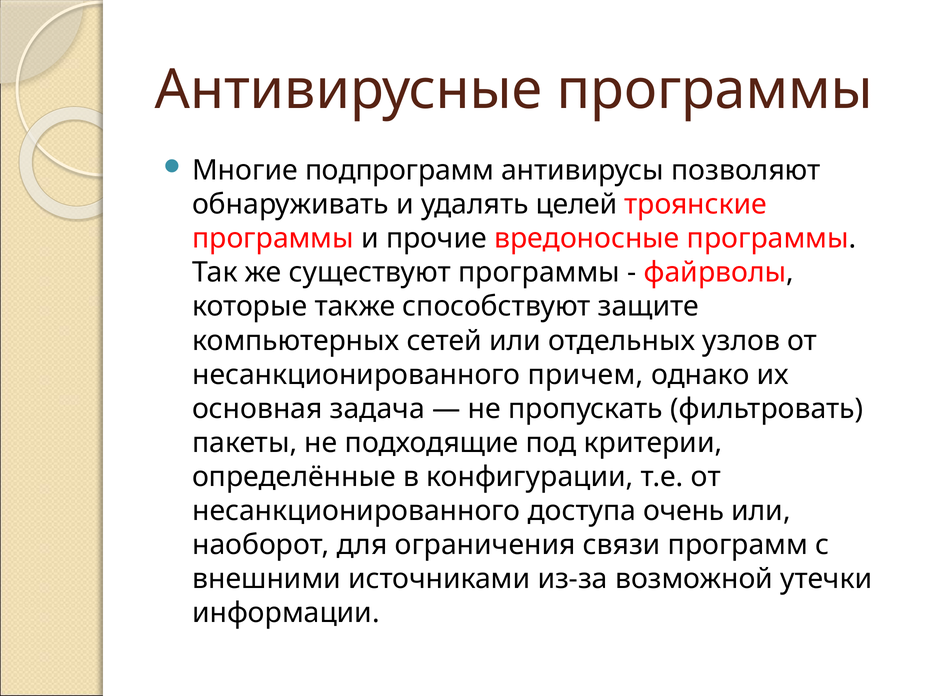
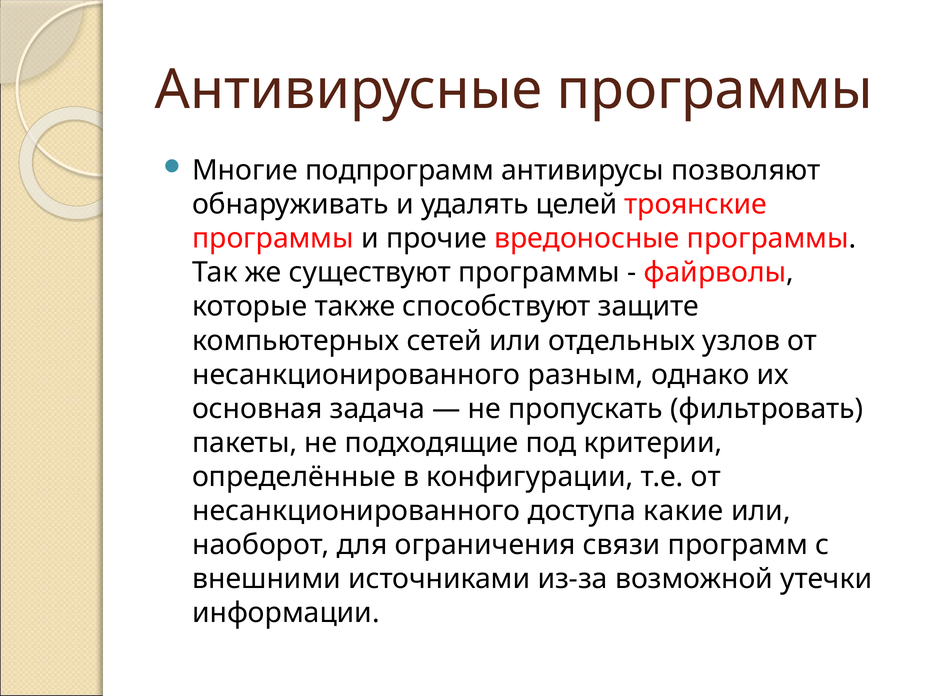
причем: причем -> разным (586, 375)
очень: очень -> какие (684, 511)
